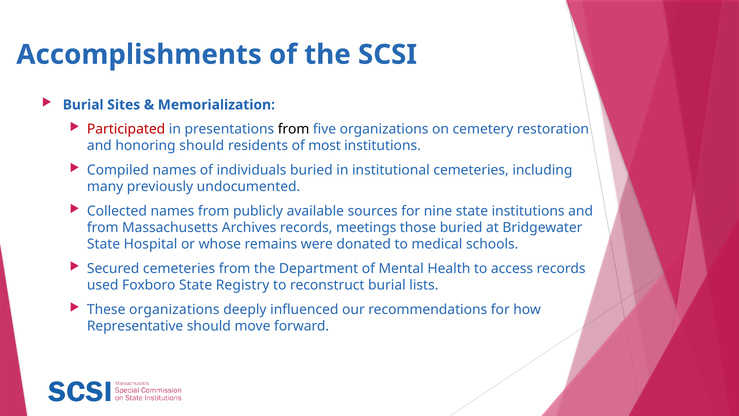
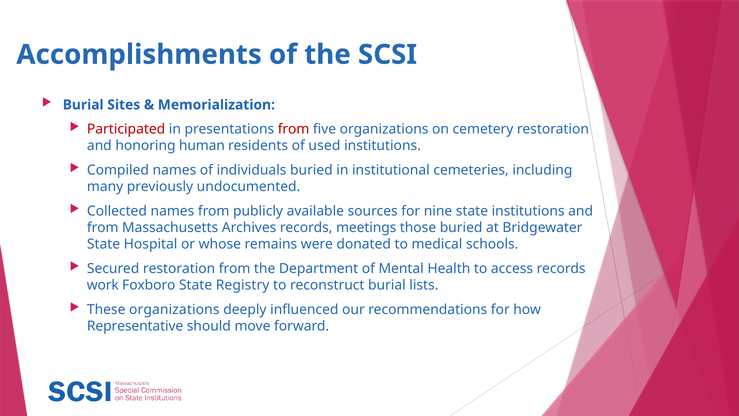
from colour: black -> red (294, 129)
honoring should: should -> human (202, 146)
most: most -> used (324, 146)
Secured cemeteries: cemeteries -> restoration (179, 269)
used: used -> work (103, 285)
